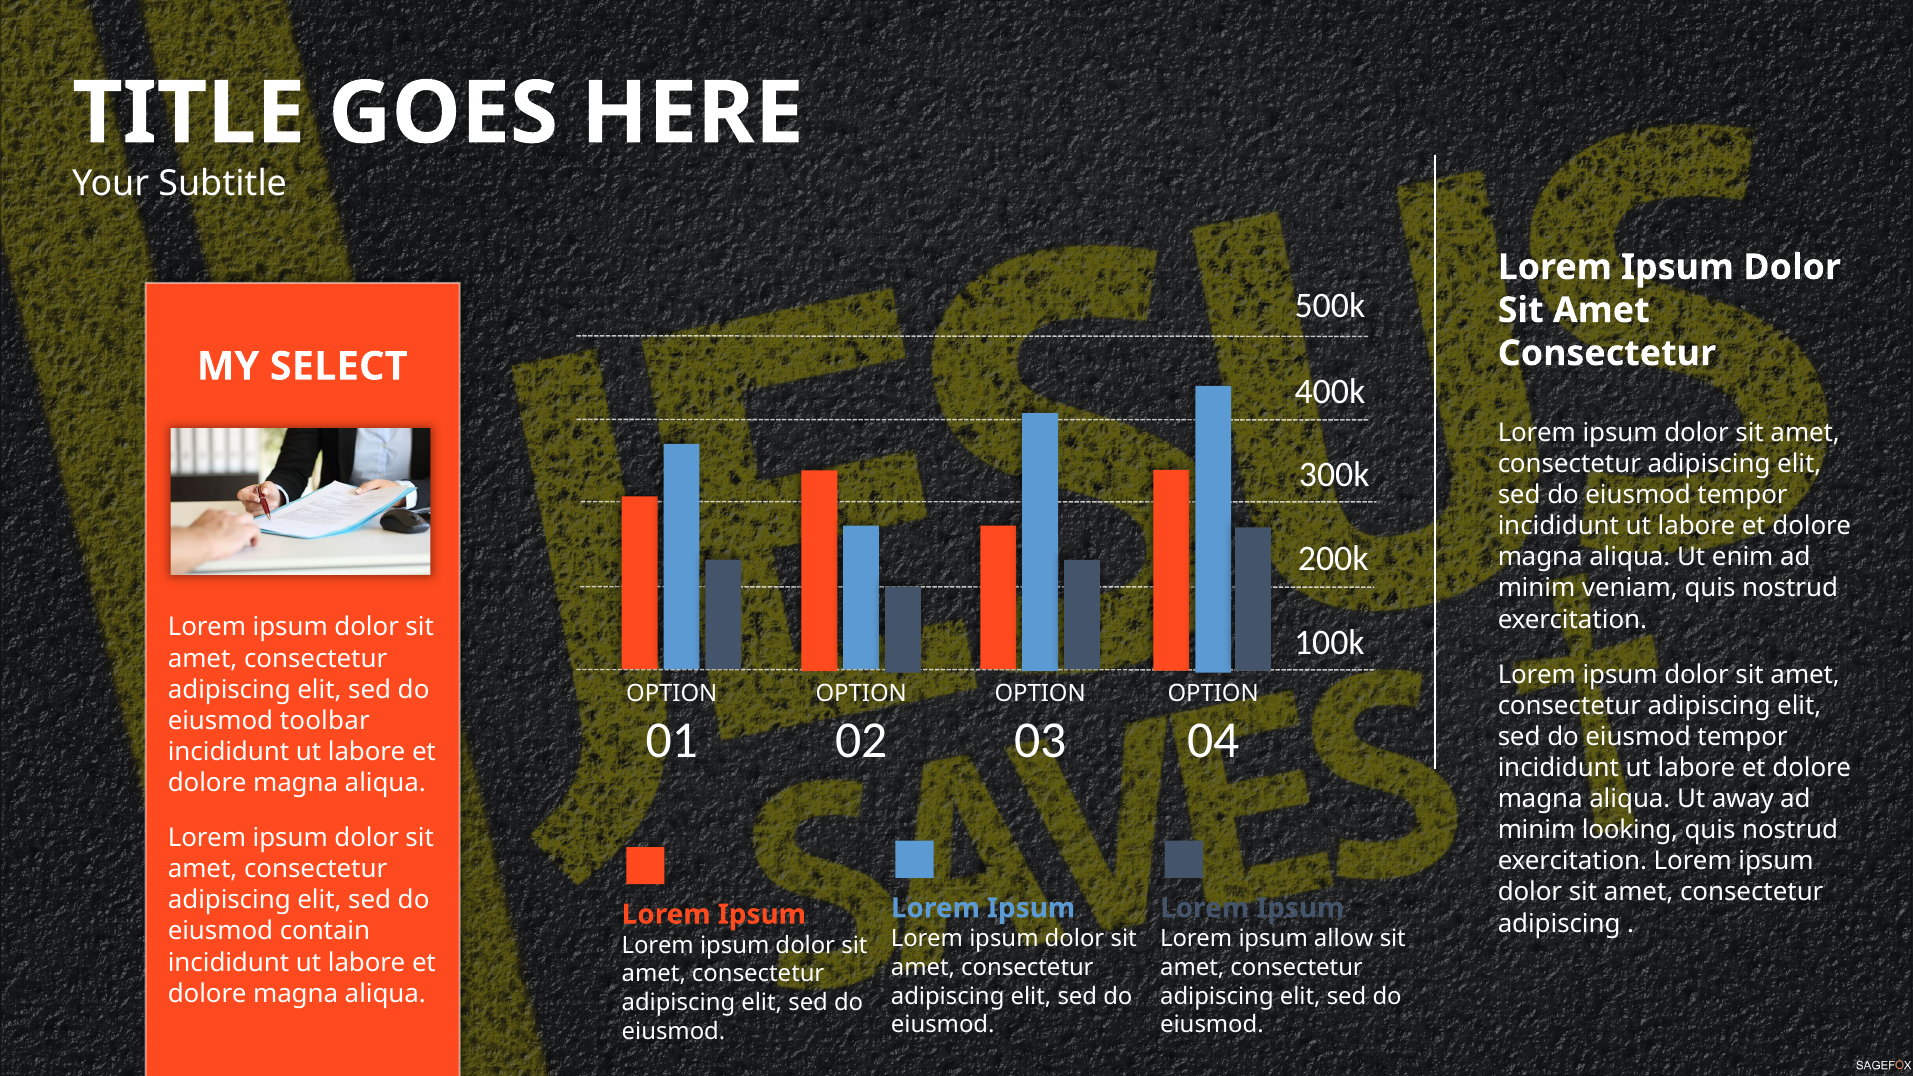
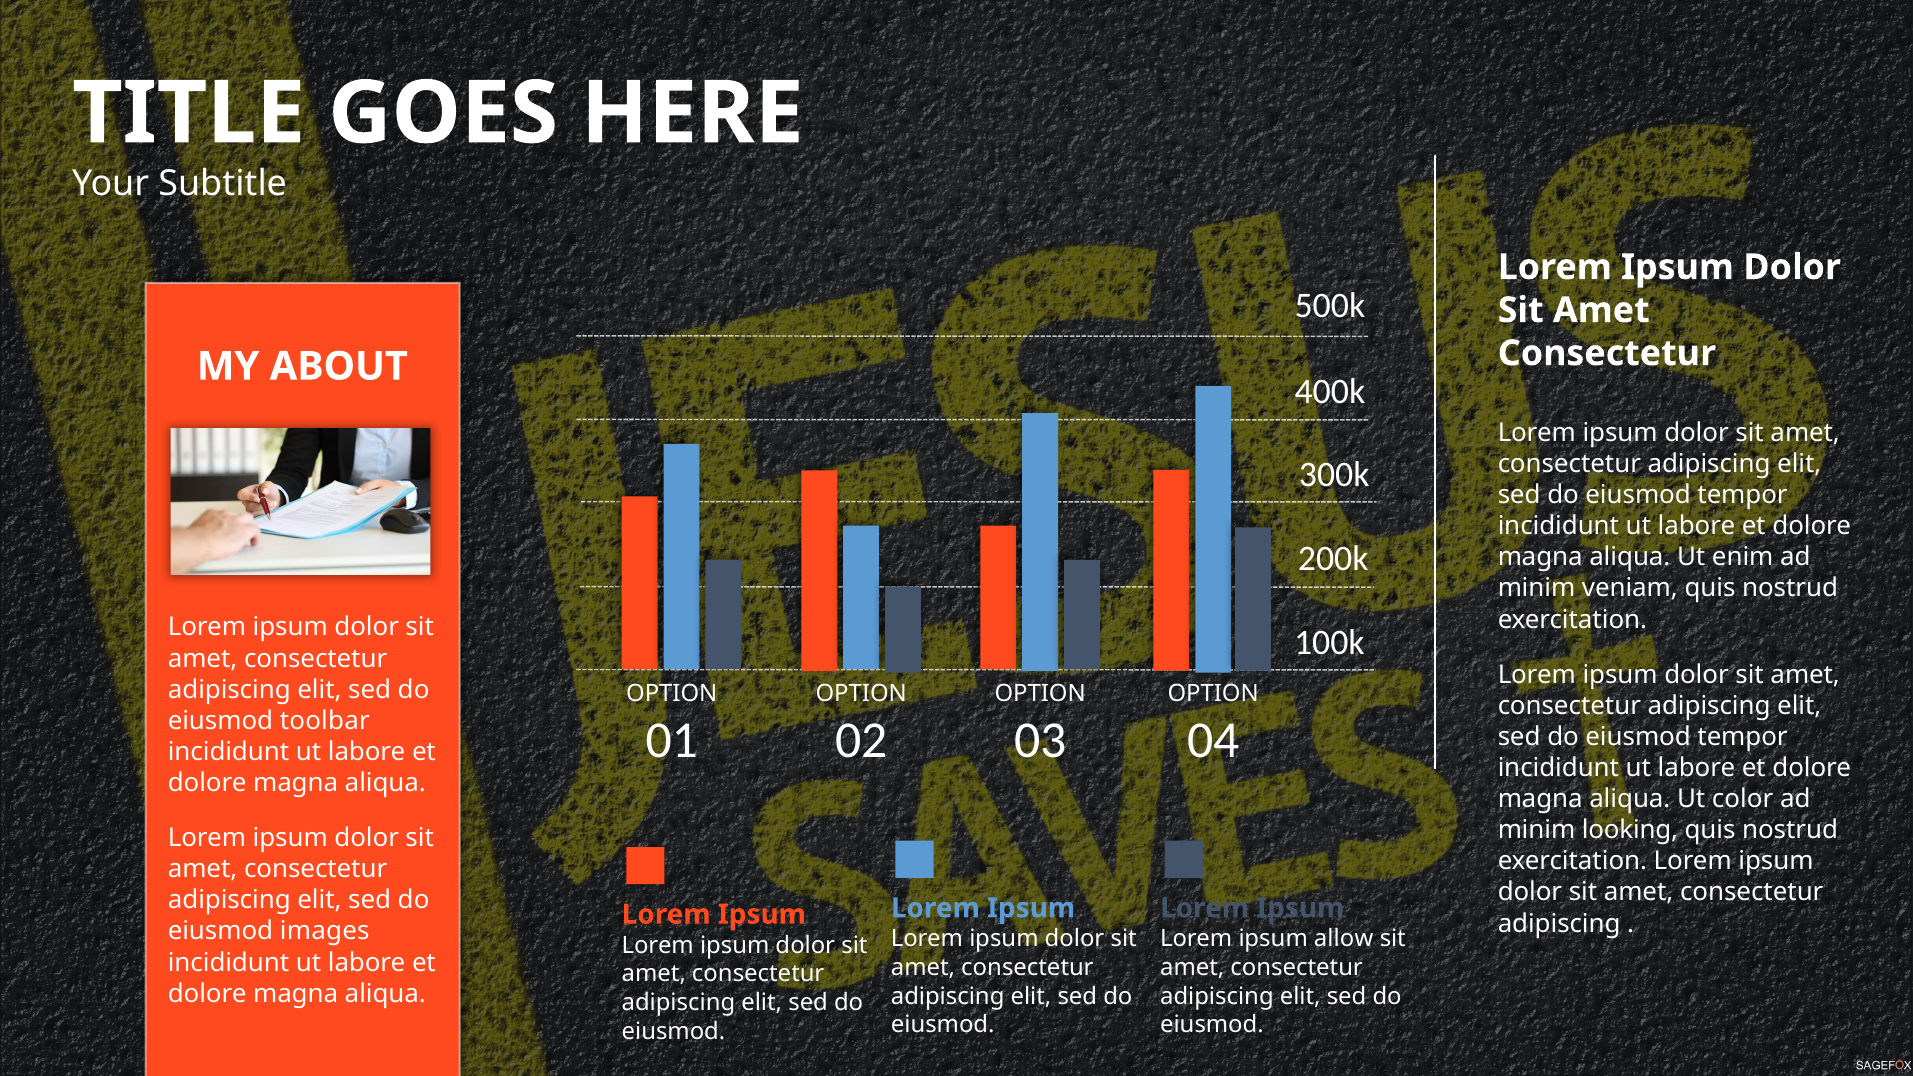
SELECT: SELECT -> ABOUT (339, 366)
away: away -> color (1743, 799)
contain: contain -> images (325, 931)
